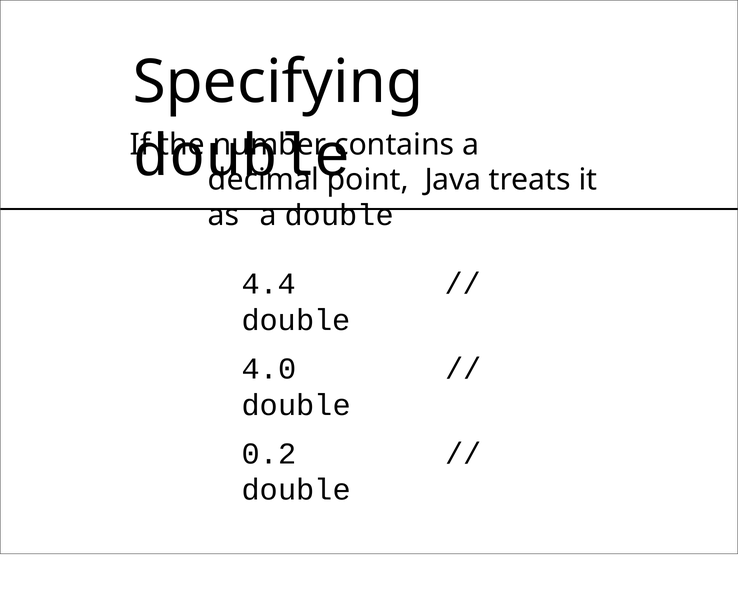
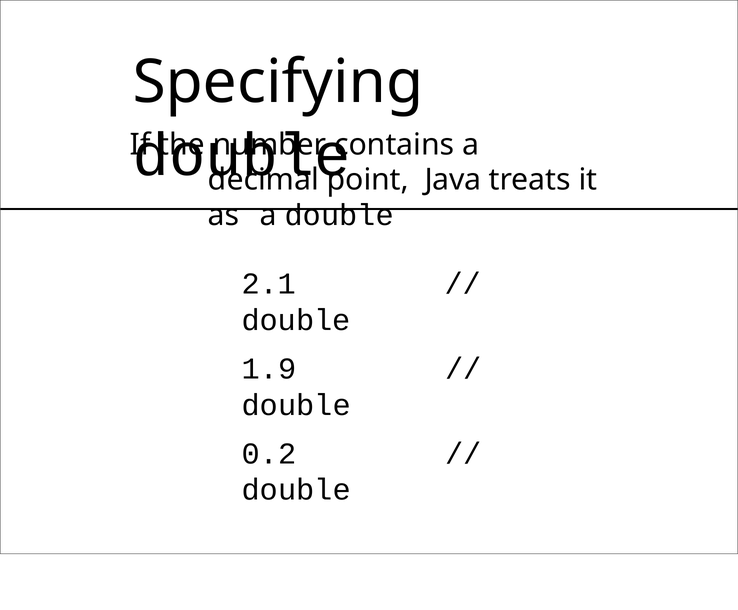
4.4: 4.4 -> 2.1 (269, 284)
4.0: 4.0 -> 1.9 (269, 369)
